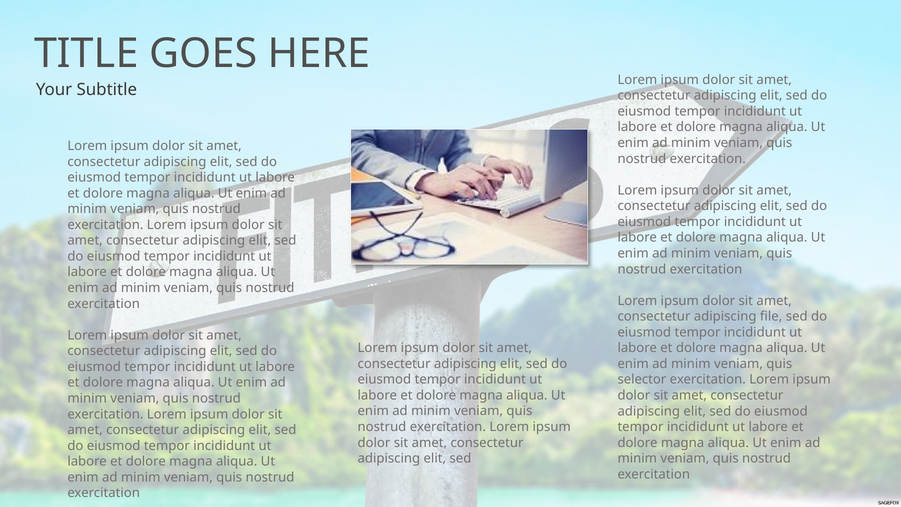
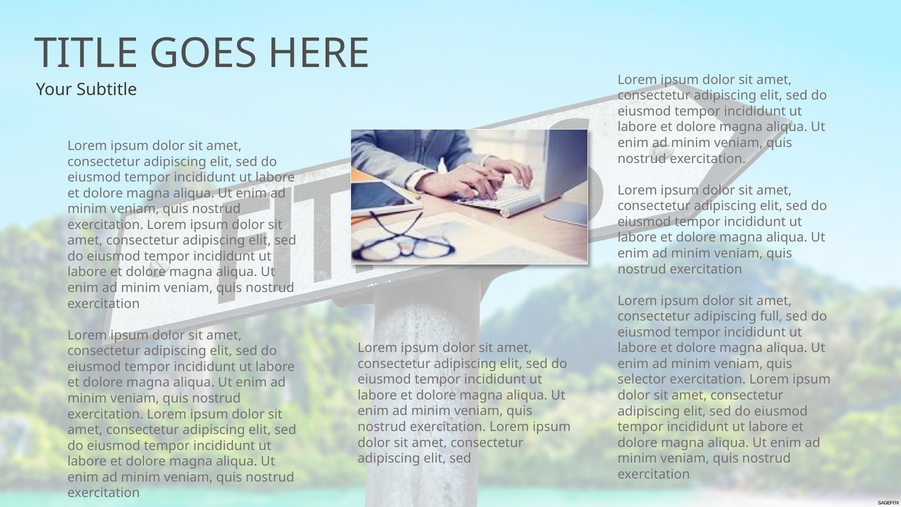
file: file -> full (771, 316)
